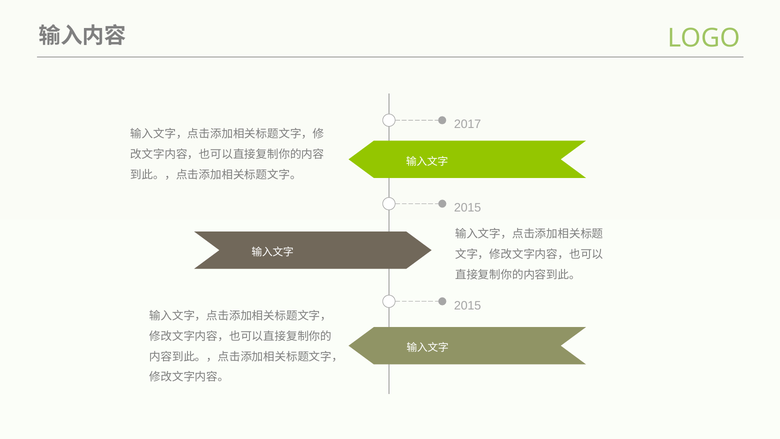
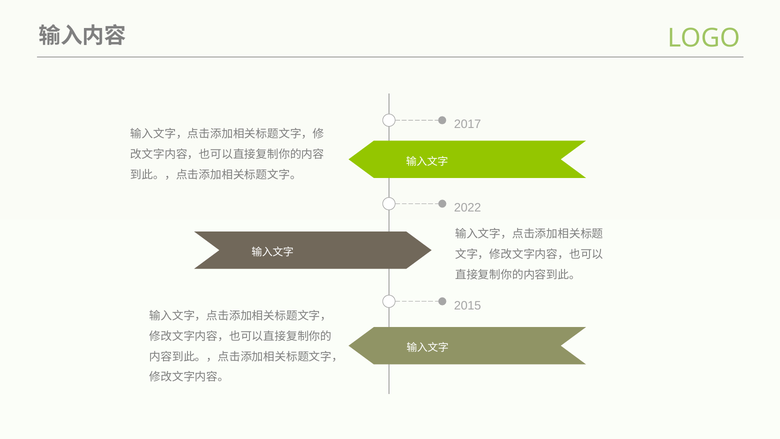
2015: 2015 -> 2022 (468, 208)
